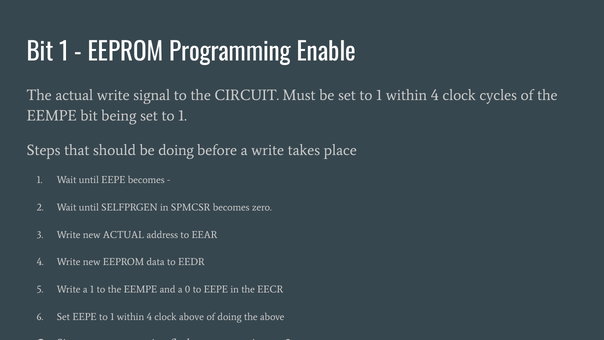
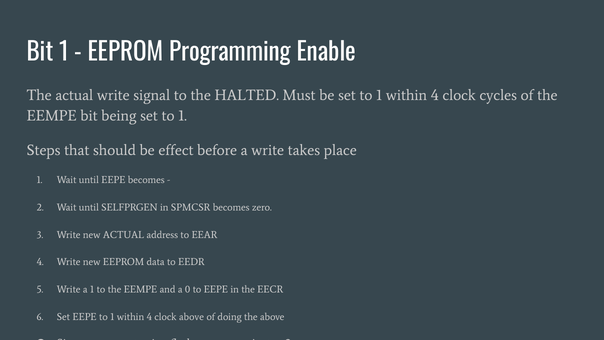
CIRCUIT: CIRCUIT -> HALTED (247, 95)
be doing: doing -> effect (176, 150)
